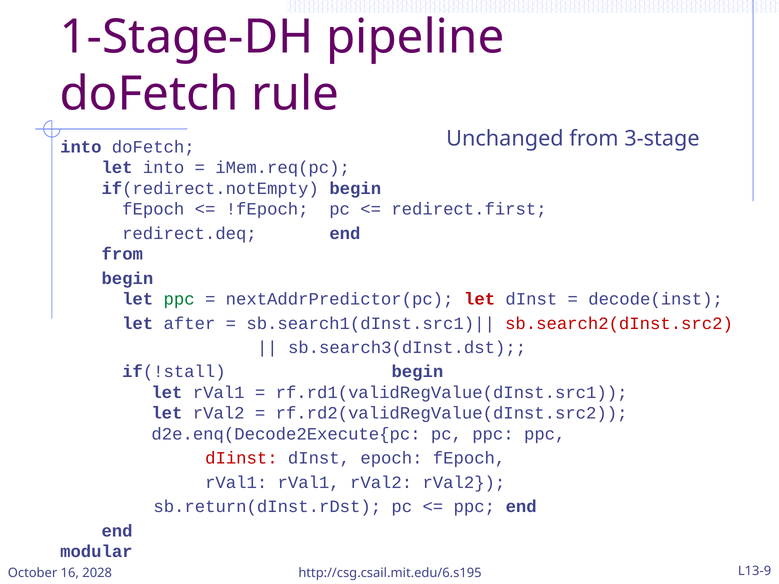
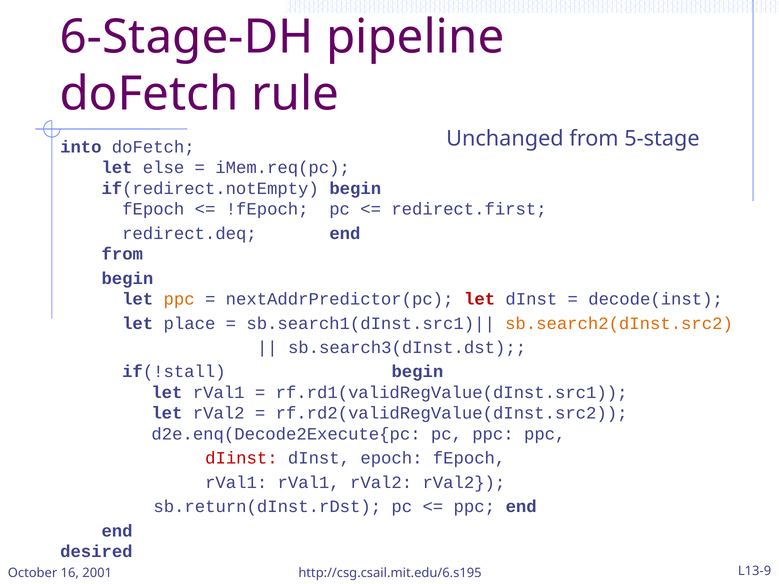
1-Stage-DH: 1-Stage-DH -> 6-Stage-DH (187, 37)
3-stage: 3-stage -> 5-stage (662, 139)
let into: into -> else (164, 168)
ppc colour: green -> orange (179, 299)
after: after -> place (189, 323)
sb.search2(dInst.src2 colour: red -> orange (619, 323)
modular: modular -> desired (96, 552)
2028: 2028 -> 2001 (97, 573)
